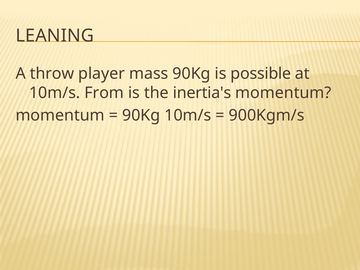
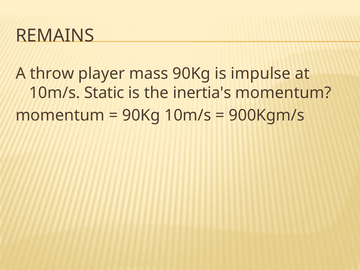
LEANING: LEANING -> REMAINS (55, 36)
possible: possible -> impulse (261, 74)
From: From -> Static (104, 93)
